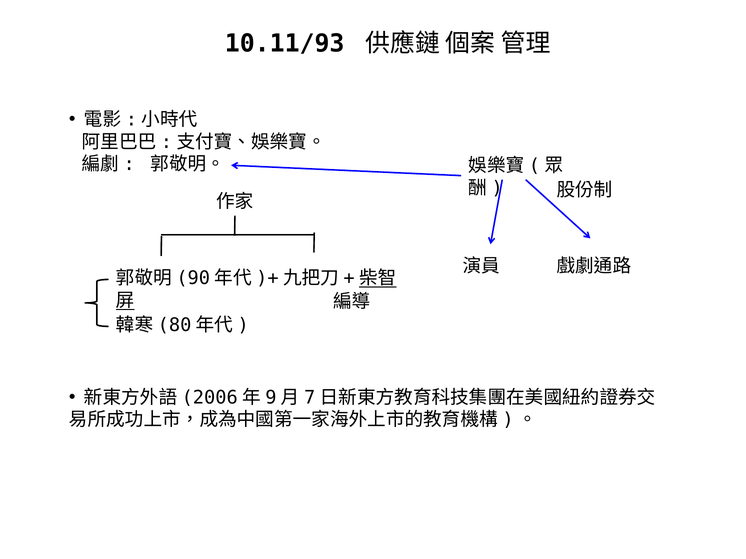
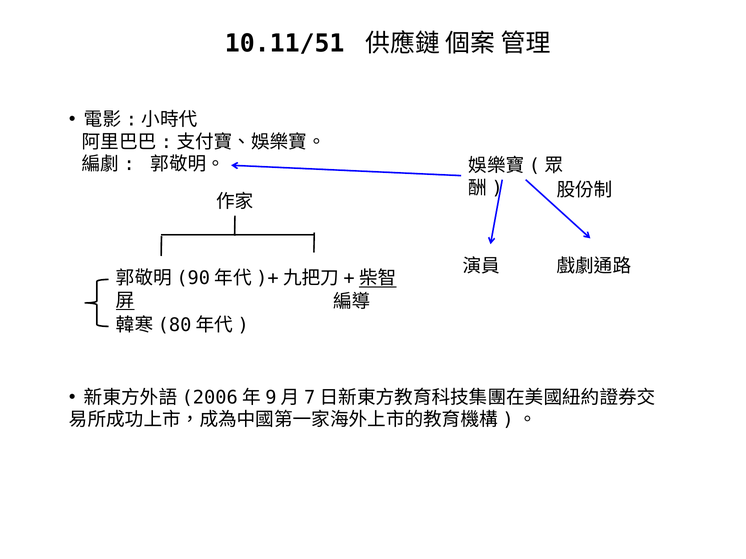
10.11/93: 10.11/93 -> 10.11/51 (285, 43)
